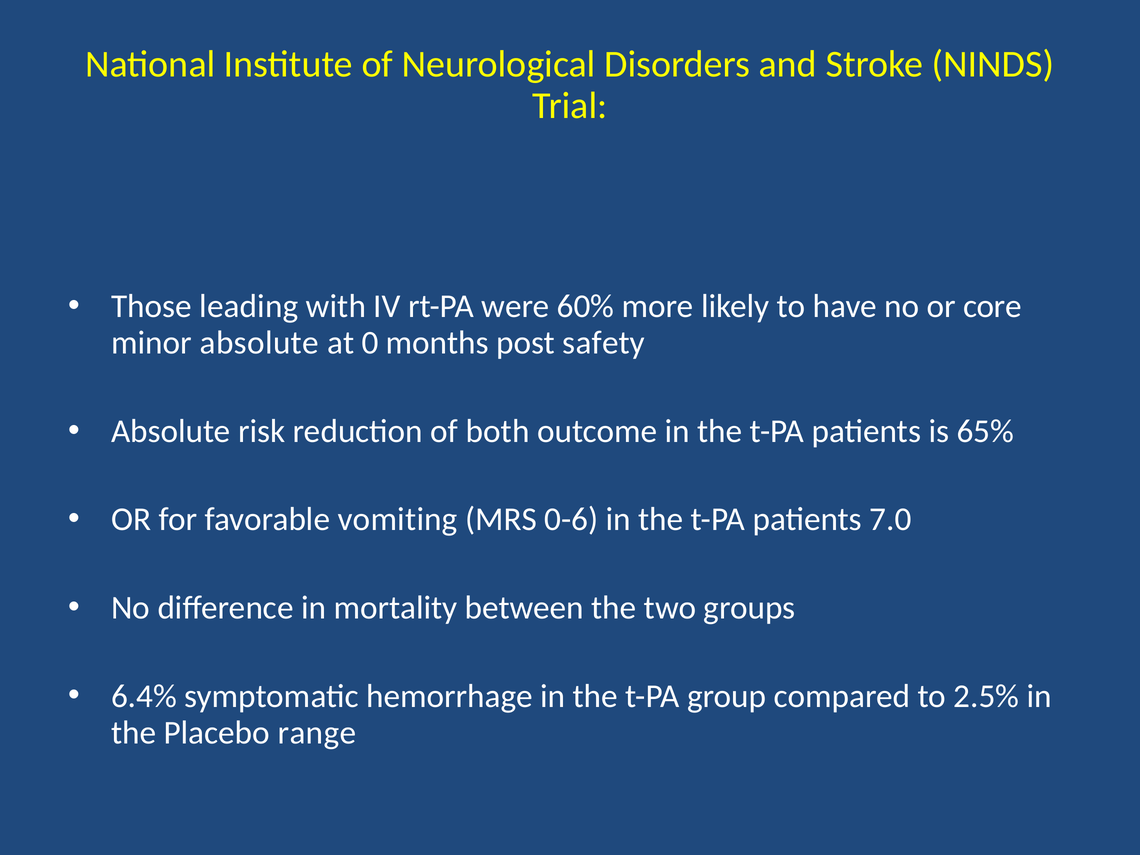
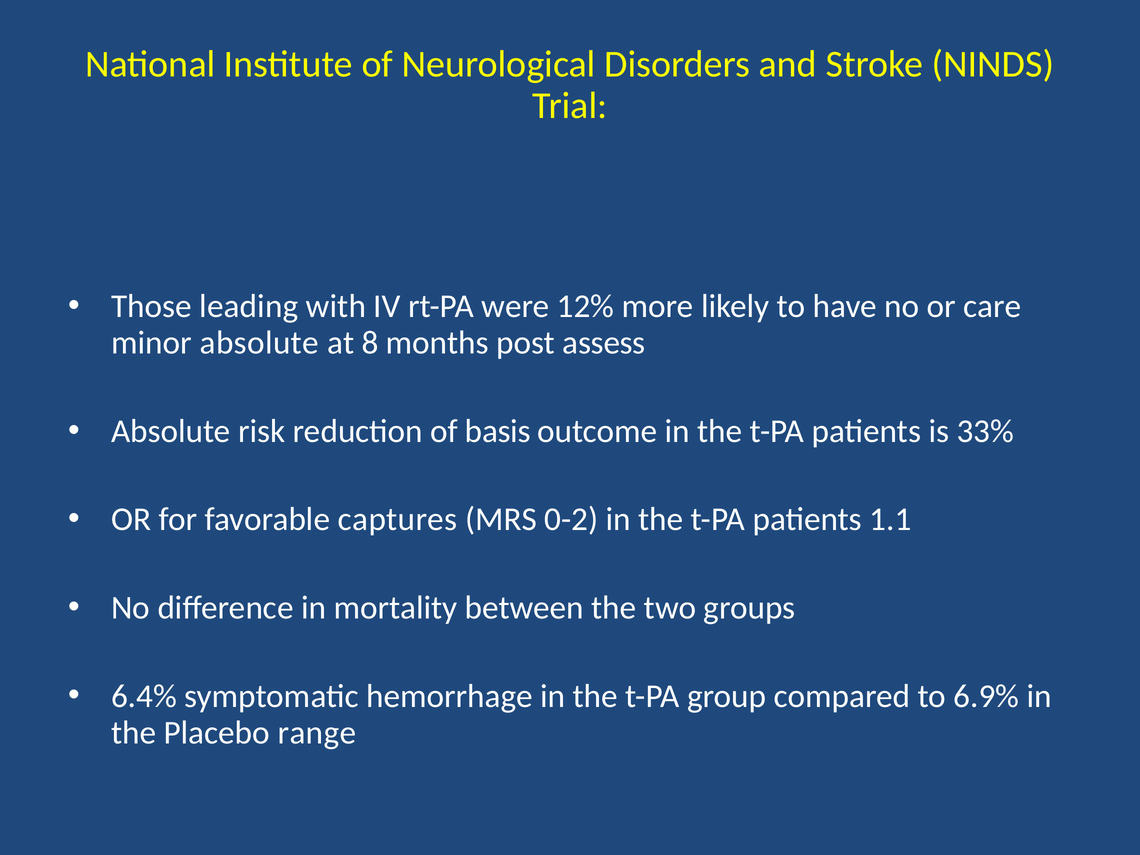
60%: 60% -> 12% (585, 306)
core: core -> care (992, 306)
0: 0 -> 8 (370, 343)
safety: safety -> assess (604, 343)
both: both -> basis (498, 431)
65%: 65% -> 33% (985, 431)
vomiting: vomiting -> captures (398, 519)
0-6: 0-6 -> 0-2 (571, 519)
7.0: 7.0 -> 1.1 (891, 519)
2.5%: 2.5% -> 6.9% (986, 696)
